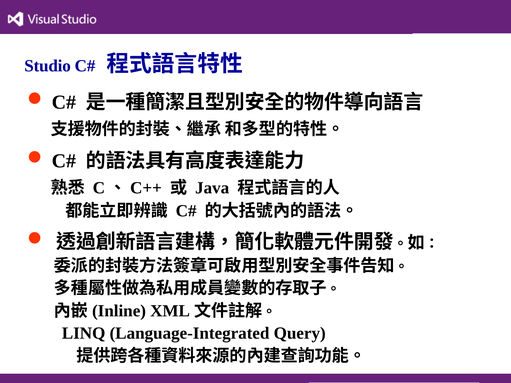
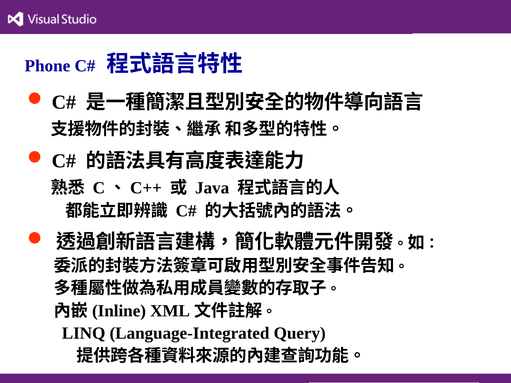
Studio: Studio -> Phone (47, 66)
